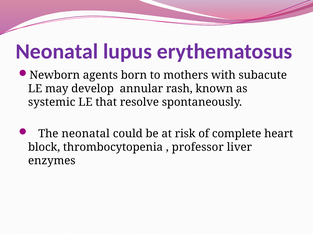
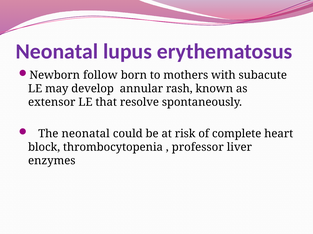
agents: agents -> follow (100, 75)
systemic: systemic -> extensor (52, 102)
